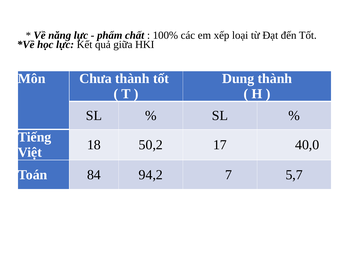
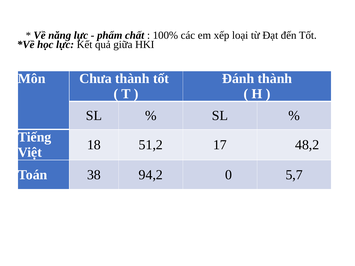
Dung: Dung -> Đánh (238, 79)
50,2: 50,2 -> 51,2 (151, 145)
40,0: 40,0 -> 48,2 (307, 145)
84: 84 -> 38 (94, 175)
7: 7 -> 0 (229, 175)
